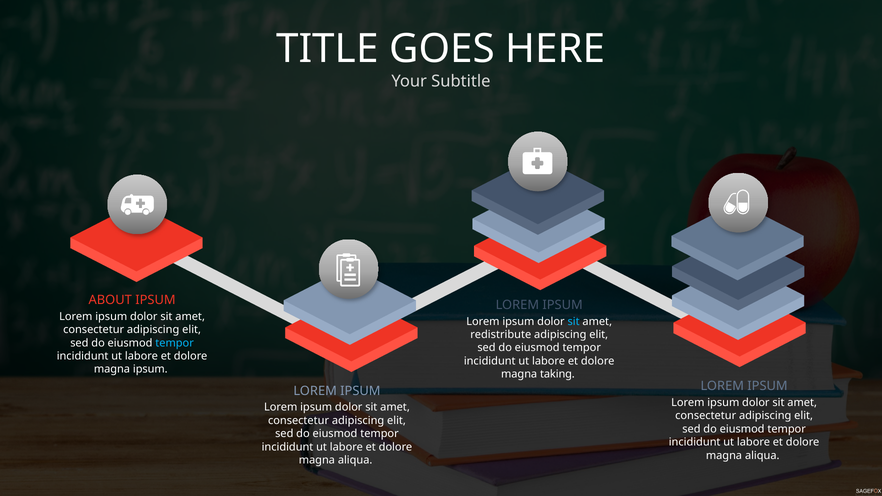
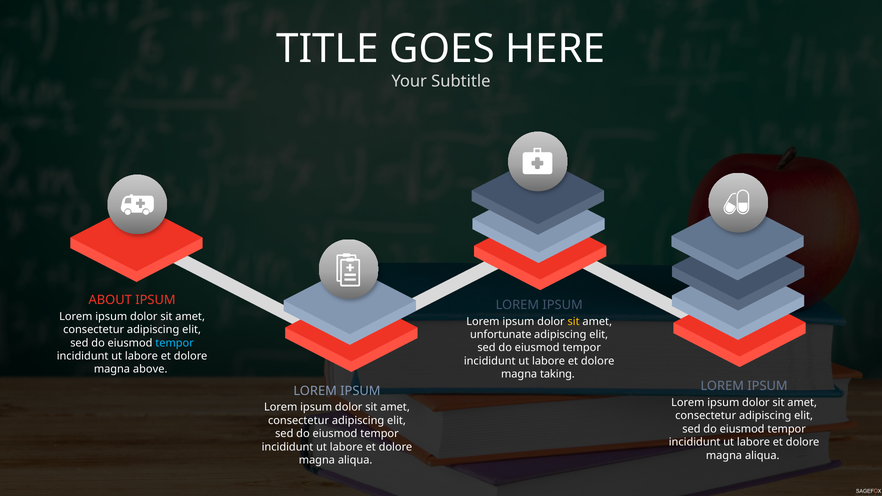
sit colour: light blue -> yellow (574, 321)
redistribute: redistribute -> unfortunate (501, 335)
magna ipsum: ipsum -> above (150, 369)
